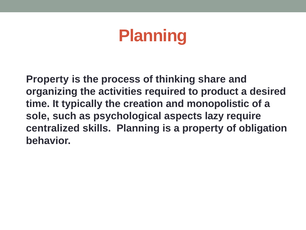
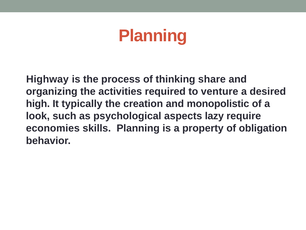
Property: Property -> Highway (47, 79)
product: product -> venture (220, 91)
time: time -> high (38, 104)
sole: sole -> look (38, 116)
centralized: centralized -> economies (53, 128)
